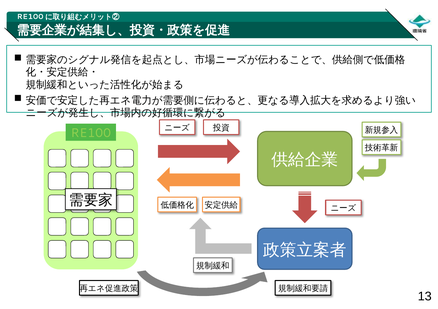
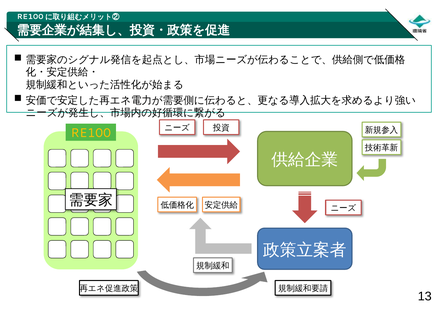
RE100 colour: light green -> yellow (91, 133)
